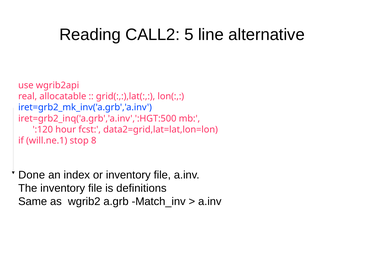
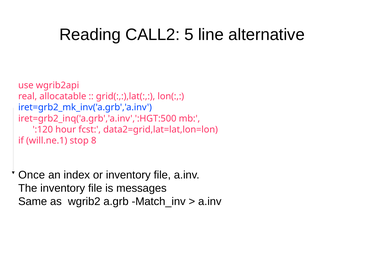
Done: Done -> Once (32, 175)
definitions: definitions -> messages (141, 188)
